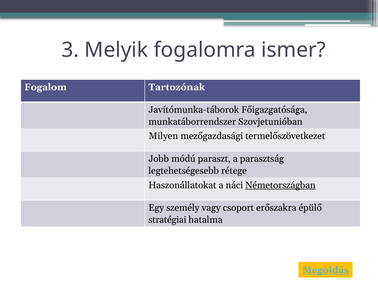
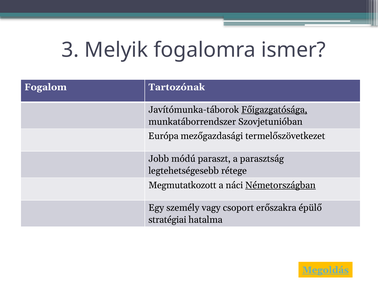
Főigazgatósága underline: none -> present (274, 110)
Milyen: Milyen -> Európa (163, 136)
Haszonállatokat: Haszonállatokat -> Megmutatkozott (182, 185)
